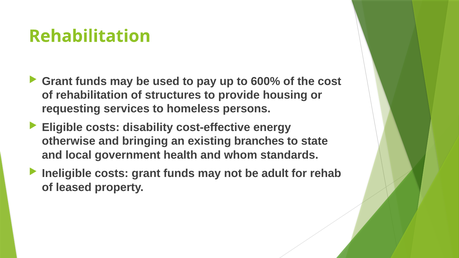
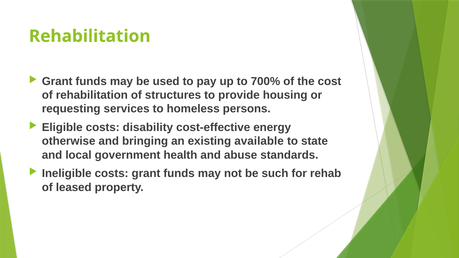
600%: 600% -> 700% (265, 81)
branches: branches -> available (259, 141)
whom: whom -> abuse (241, 155)
adult: adult -> such (275, 174)
